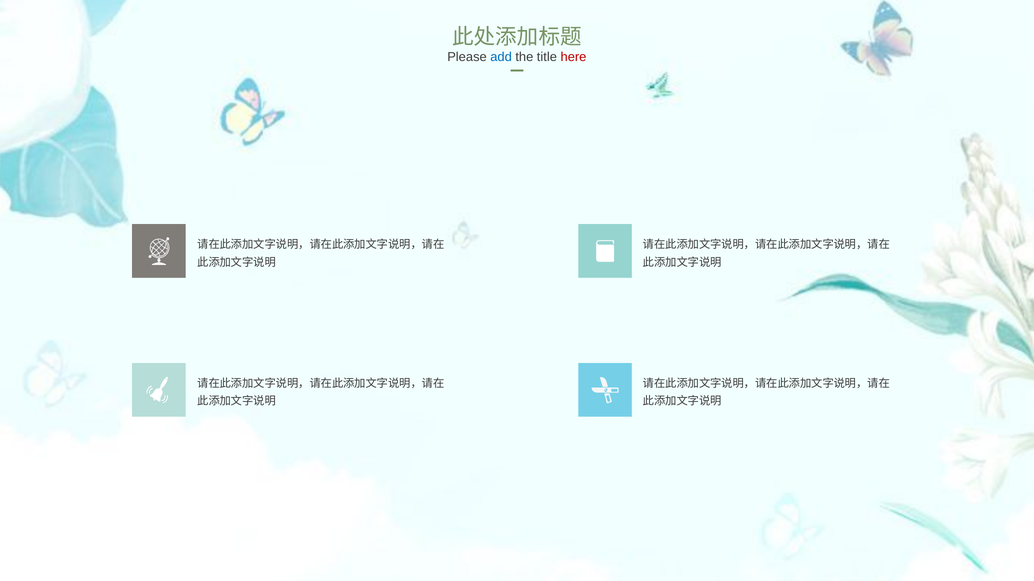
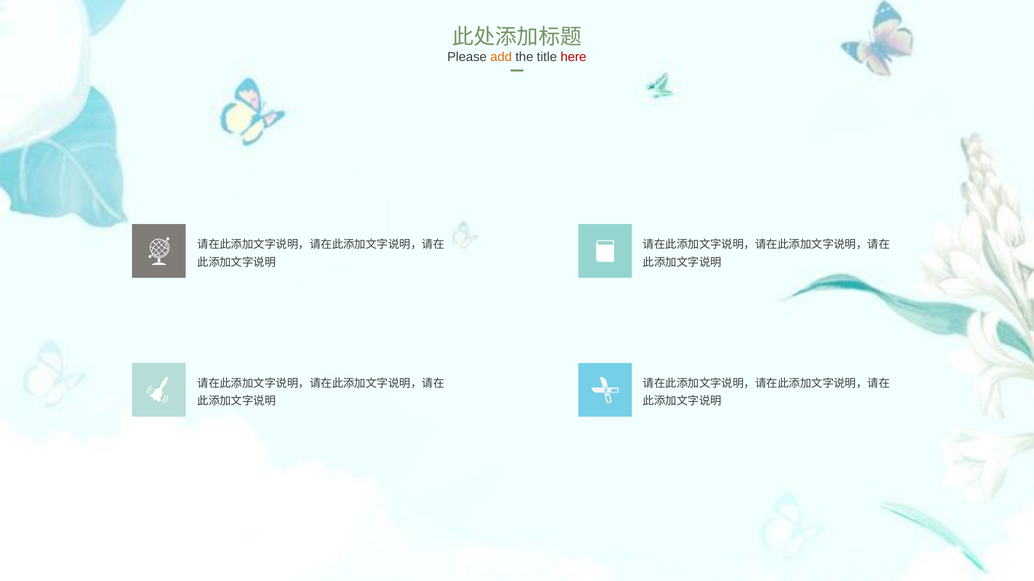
add colour: blue -> orange (501, 57)
